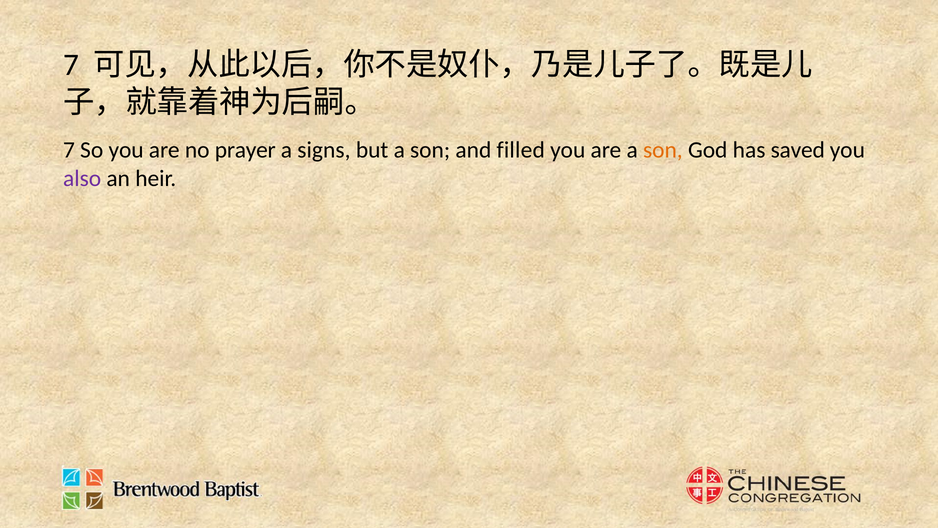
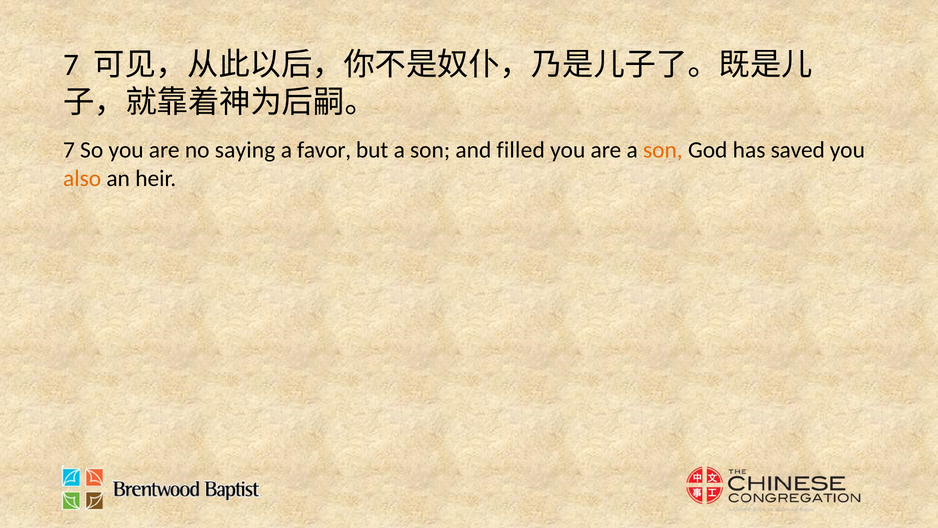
prayer: prayer -> saying (245, 150)
signs: signs -> favor (324, 150)
also colour: purple -> orange (82, 178)
